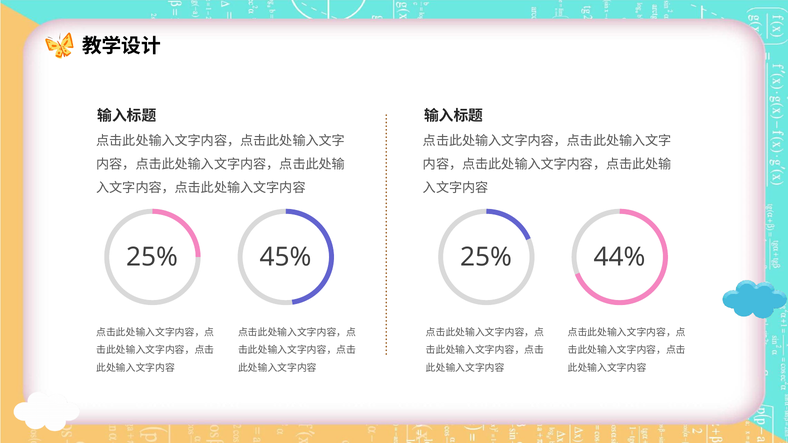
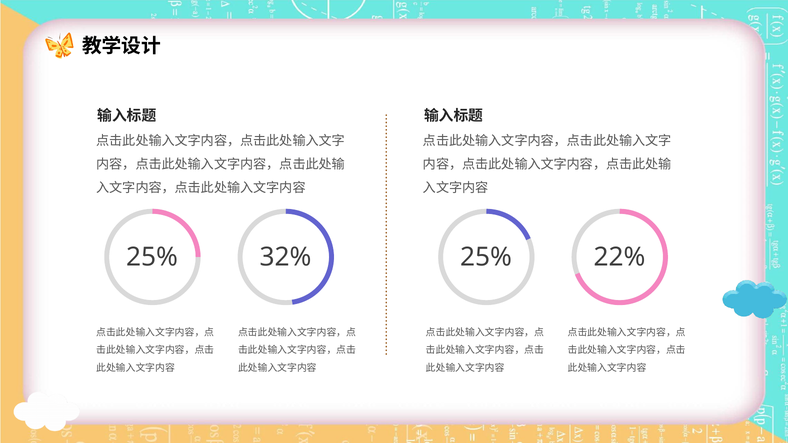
45%: 45% -> 32% (286, 257)
44%: 44% -> 22% (620, 257)
